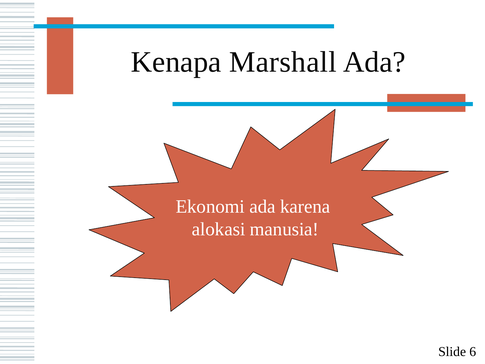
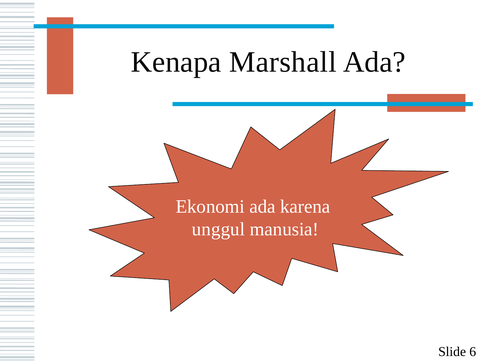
alokasi: alokasi -> unggul (219, 229)
